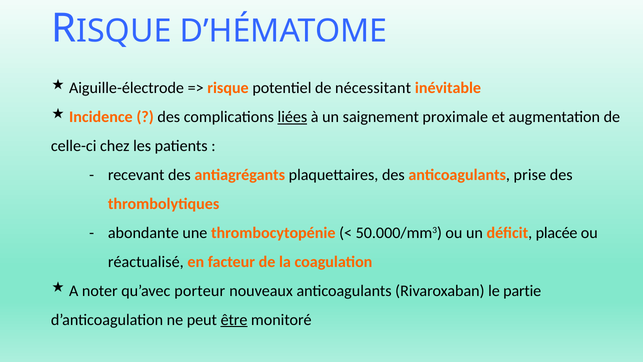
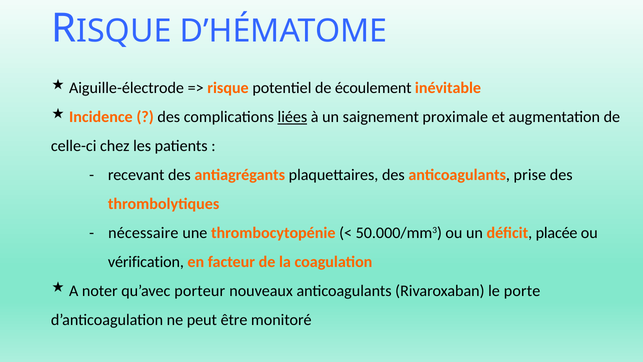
nécessitant: nécessitant -> écoulement (373, 88)
abondante: abondante -> nécessaire (143, 233)
réactualisé: réactualisé -> vérification (146, 262)
partie: partie -> porte (522, 291)
être underline: present -> none (234, 319)
